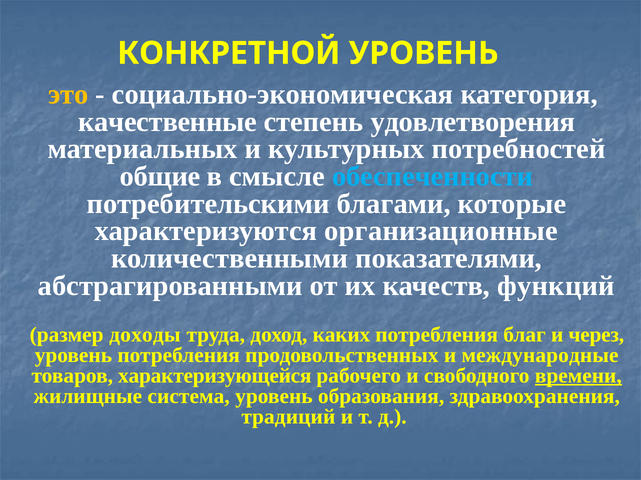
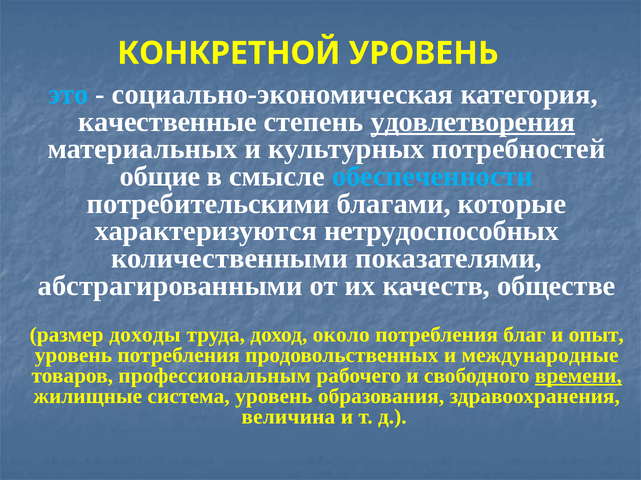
это colour: yellow -> light blue (68, 95)
удовлетворения underline: none -> present (473, 122)
организационные: организационные -> нетрудоспособных (441, 231)
функций: функций -> обществе (556, 286)
каких: каких -> около (341, 335)
через: через -> опыт (596, 335)
характеризующейся: характеризующейся -> профессиональным (215, 376)
традиций: традиций -> величина (288, 417)
